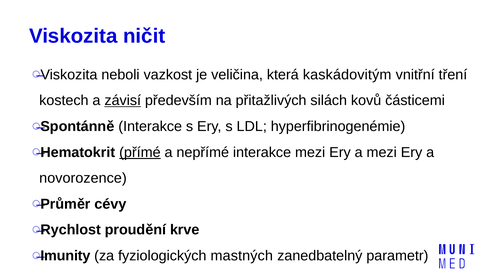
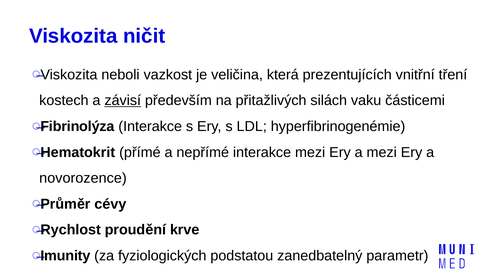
kaskádovitým: kaskádovitým -> prezentujících (347, 75)
kovů: kovů -> vaku (366, 100)
Spontánně: Spontánně -> Fibrinolýza (77, 126)
přímé underline: present -> none (140, 152)
mastných: mastných -> podstatou (242, 256)
